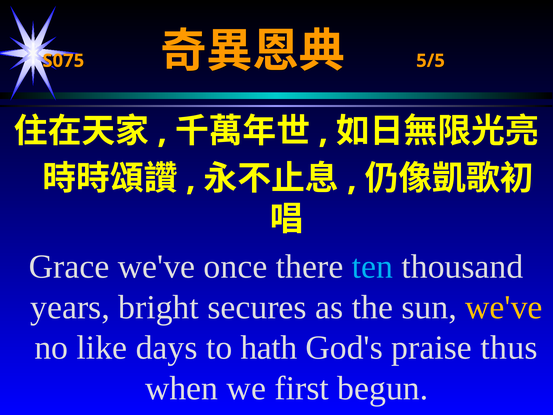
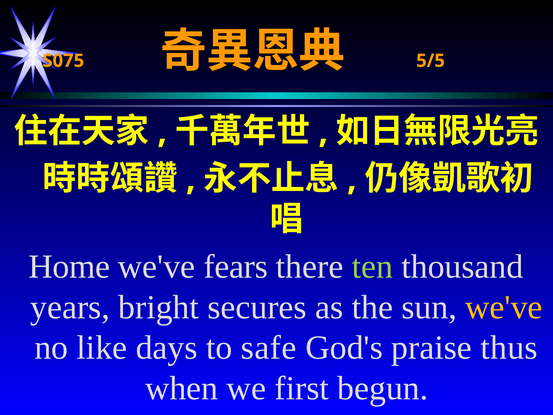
Grace: Grace -> Home (69, 267)
once: once -> fears (236, 267)
ten colour: light blue -> light green (372, 267)
hath: hath -> safe (269, 348)
